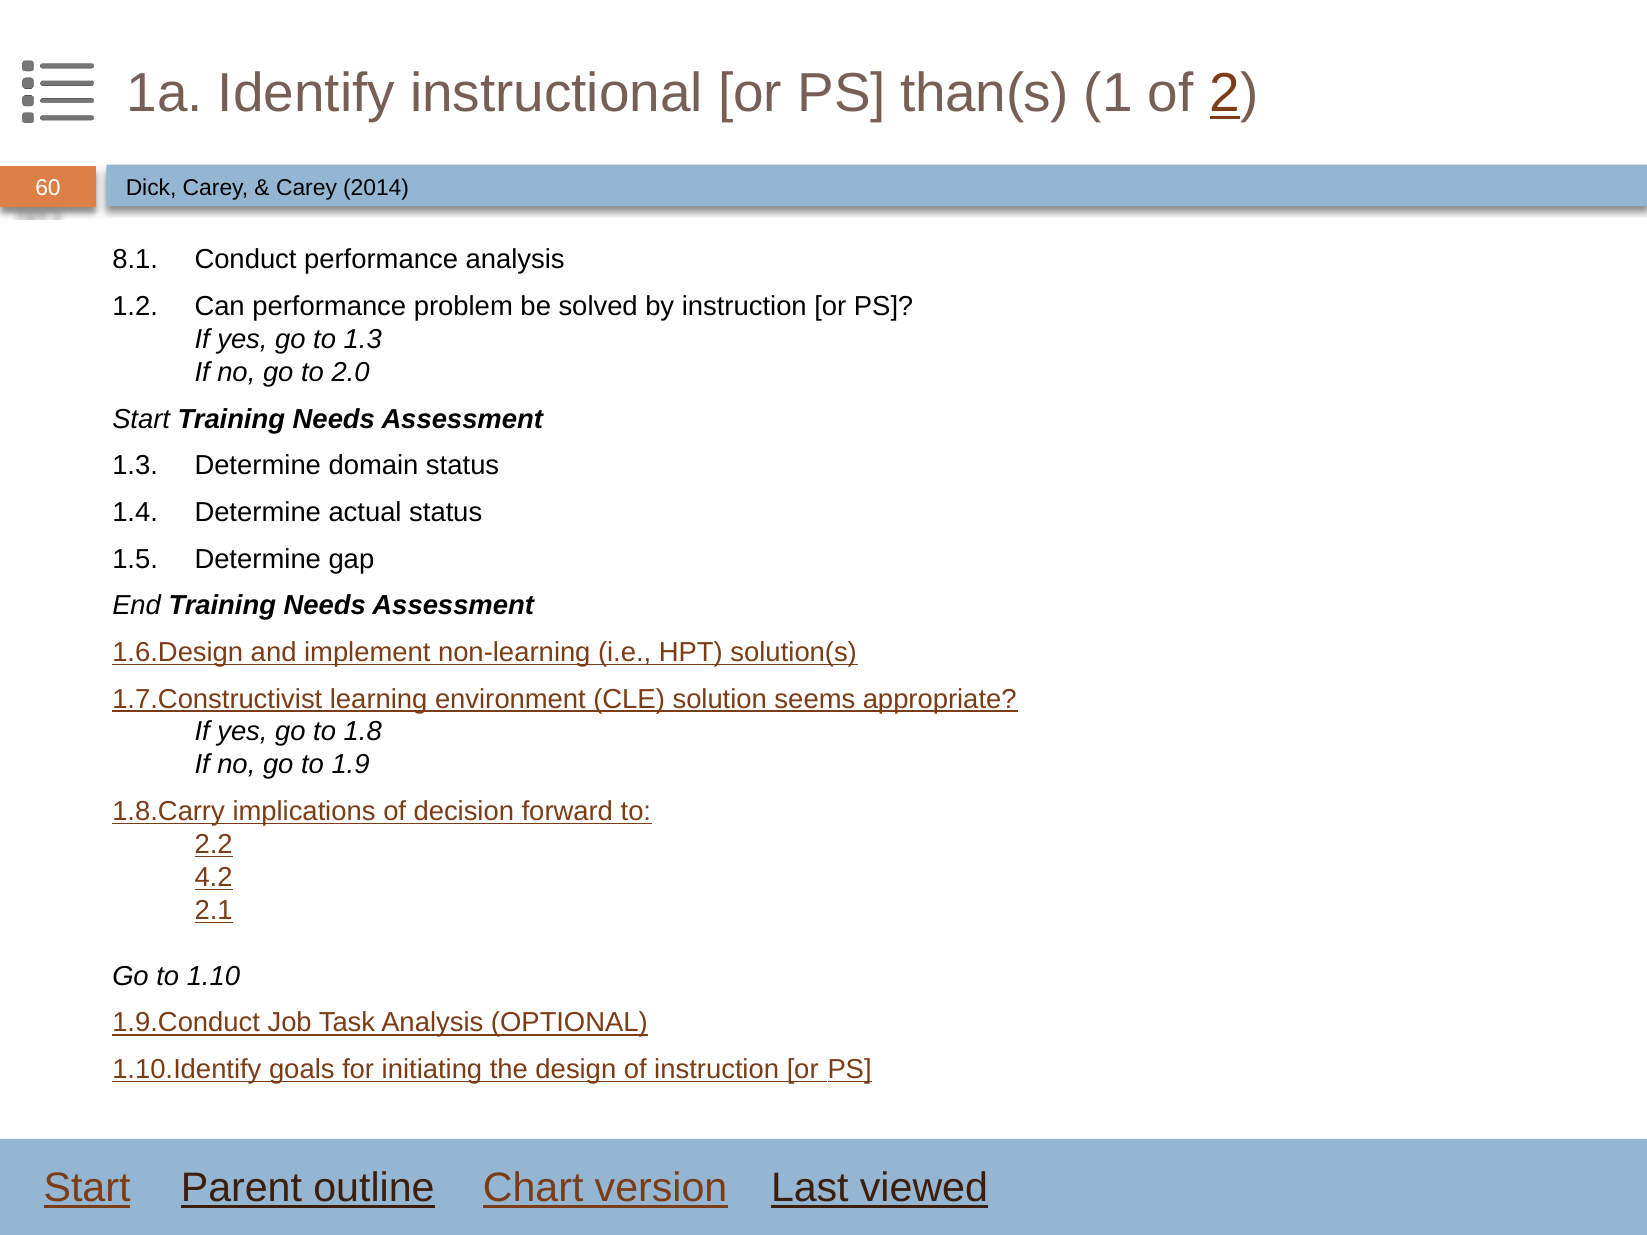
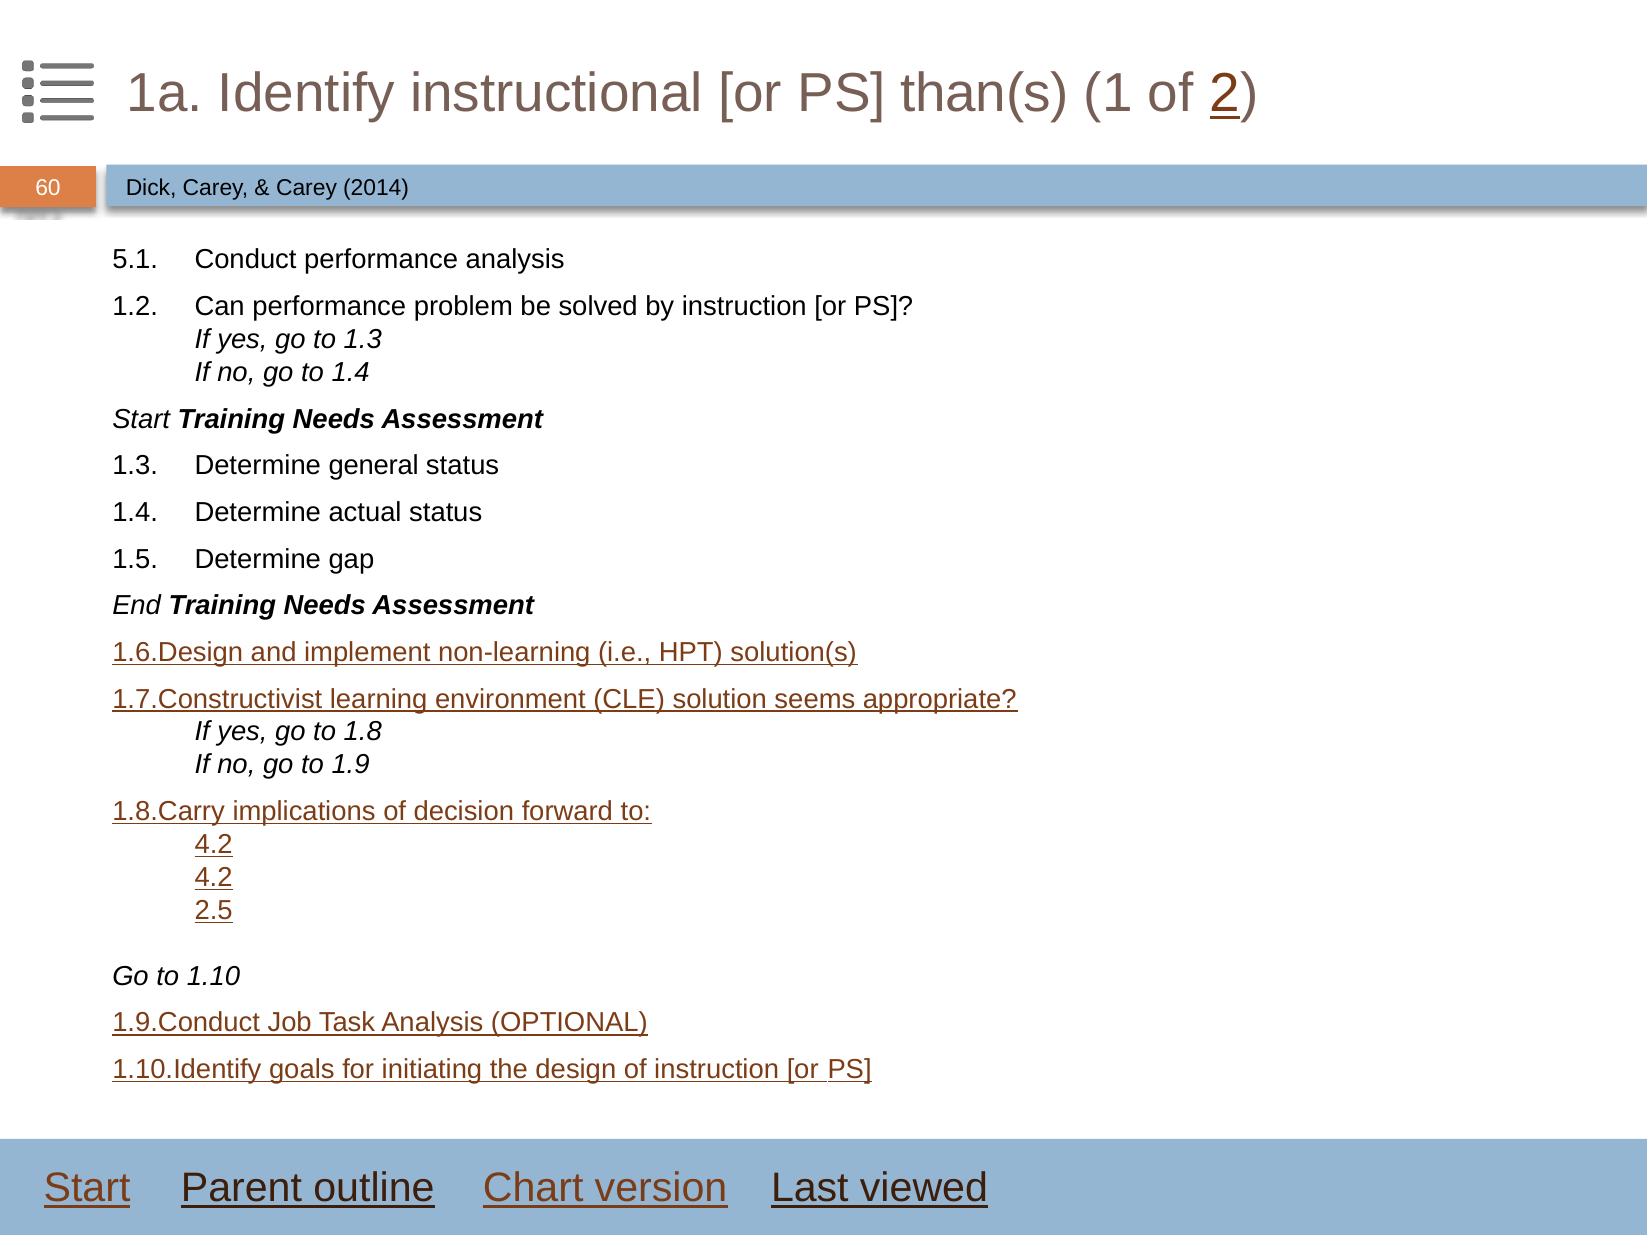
8.1: 8.1 -> 5.1 (135, 260)
to 2.0: 2.0 -> 1.4 (351, 372)
domain: domain -> general (374, 466)
2.2: 2.2 -> 4.2 (214, 845)
2.1: 2.1 -> 2.5 (214, 911)
